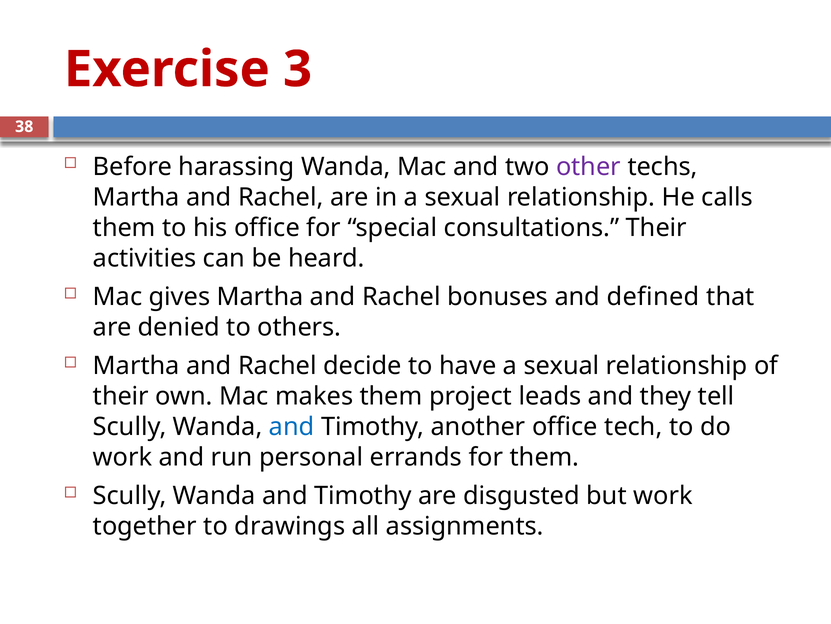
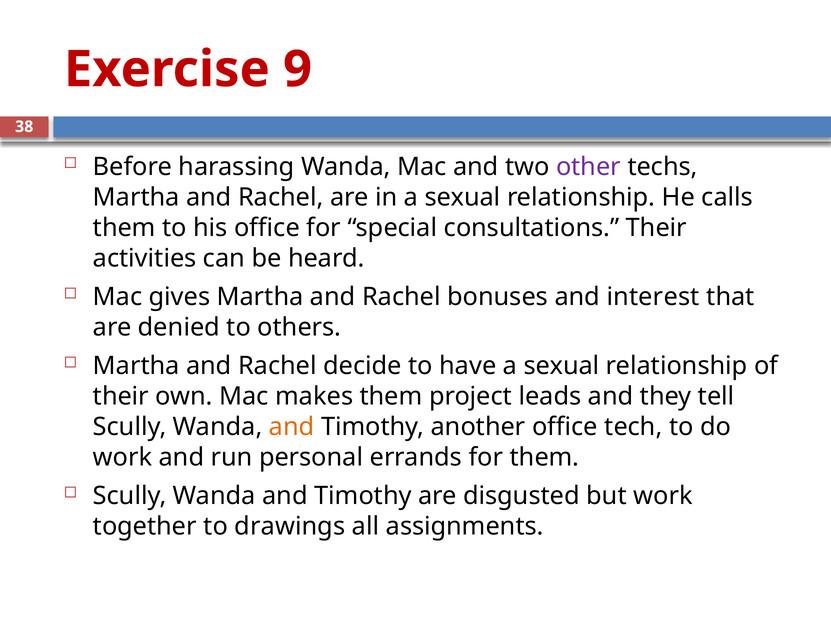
3: 3 -> 9 (298, 69)
defined: defined -> interest (653, 296)
and colour: blue -> orange (292, 426)
